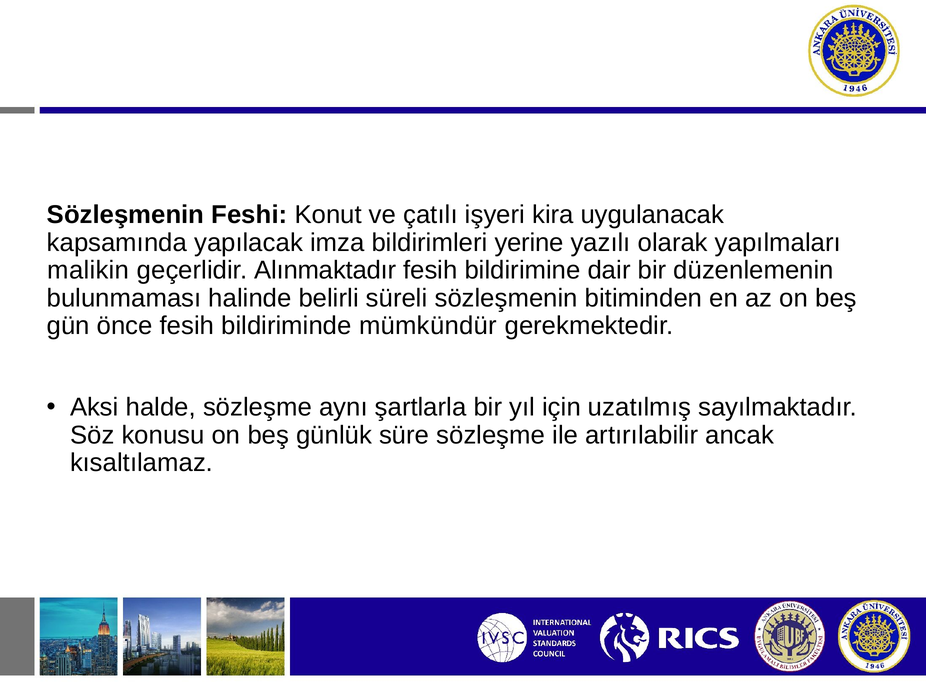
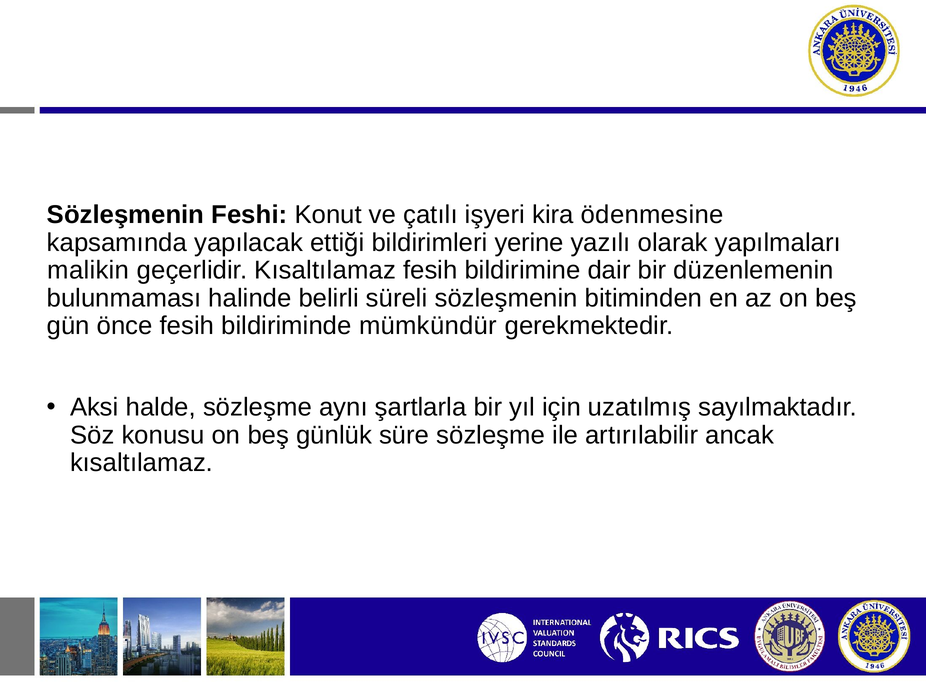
uygulanacak: uygulanacak -> ödenmesine (652, 215)
imza: imza -> ettiği (337, 242)
geçerlidir Alınmaktadır: Alınmaktadır -> Kısaltılamaz (325, 270)
